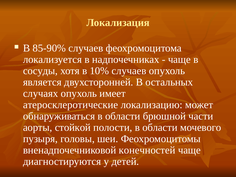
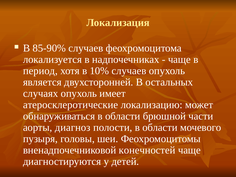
сосуды: сосуды -> период (40, 71)
стойкой: стойкой -> диагноз (73, 127)
